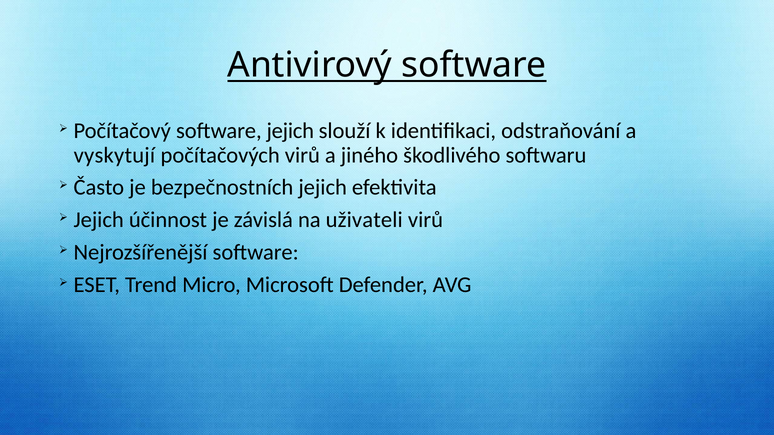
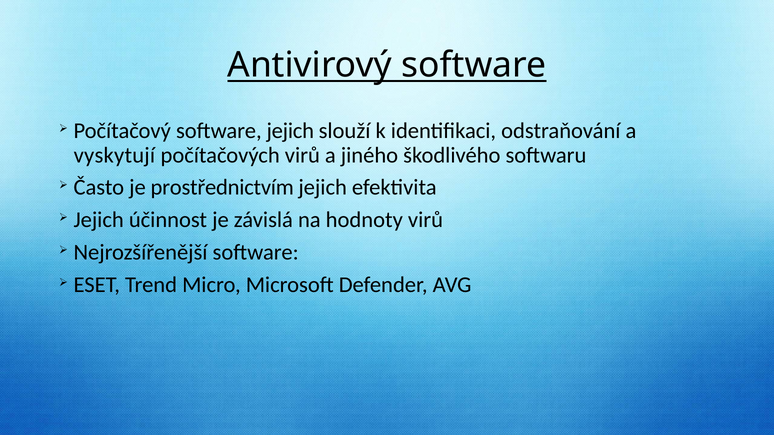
bezpečnostních: bezpečnostních -> prostřednictvím (222, 188)
uživateli: uživateli -> hodnoty (364, 220)
